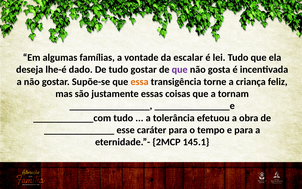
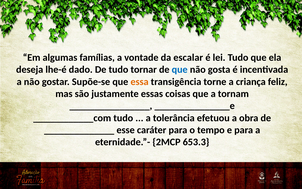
tudo gostar: gostar -> tornar (144, 69)
que colour: purple -> blue (180, 69)
145.1: 145.1 -> 653.3 (196, 142)
